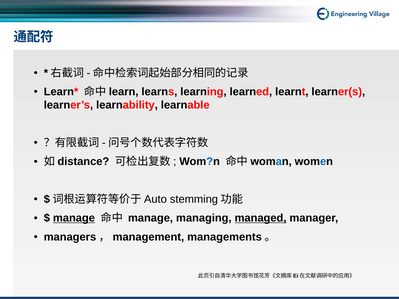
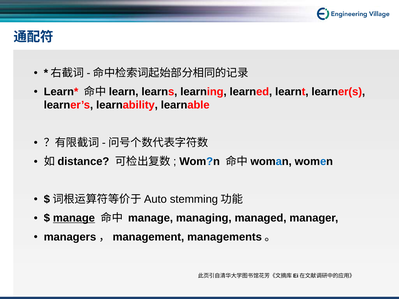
managed underline: present -> none (261, 218)
